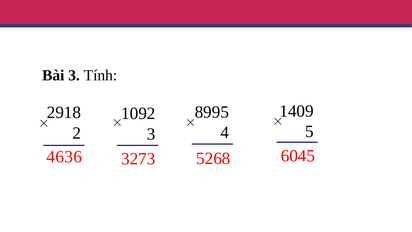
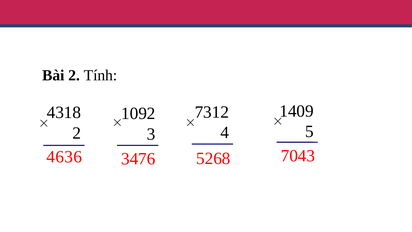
Bài 3: 3 -> 2 (74, 75)
8995: 8995 -> 7312 (212, 112)
2918: 2918 -> 4318 (64, 112)
3273: 3273 -> 3476 (138, 159)
6045: 6045 -> 7043 (298, 156)
